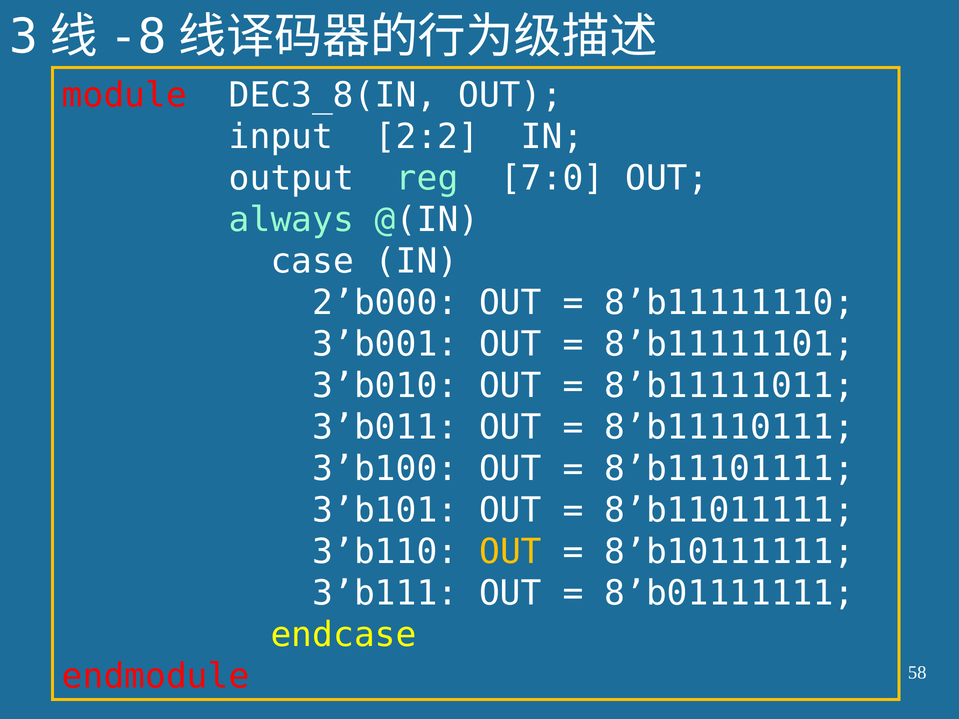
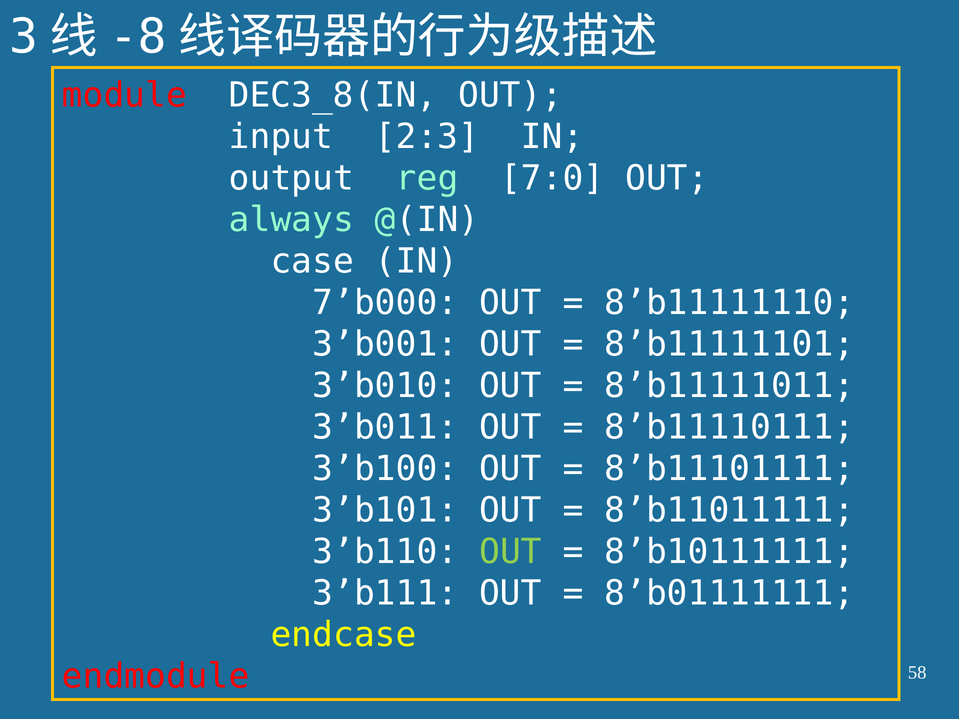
2:2: 2:2 -> 2:3 (427, 137)
2’b000: 2’b000 -> 7’b000 (385, 303)
OUT colour: yellow -> light green (510, 552)
